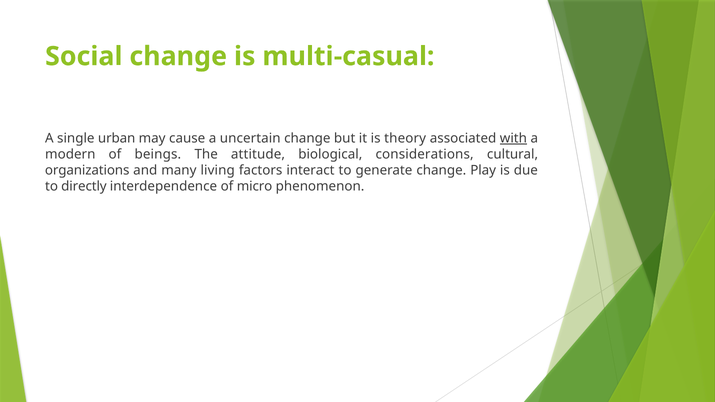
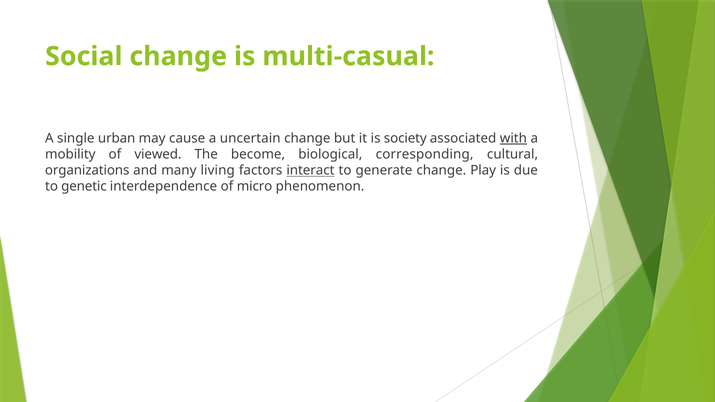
theory: theory -> society (405, 138)
modern: modern -> mobility (70, 154)
beings: beings -> viewed (158, 154)
attitude: attitude -> become (258, 154)
considerations: considerations -> corresponding (425, 154)
interact underline: none -> present (310, 171)
directly: directly -> genetic (84, 187)
